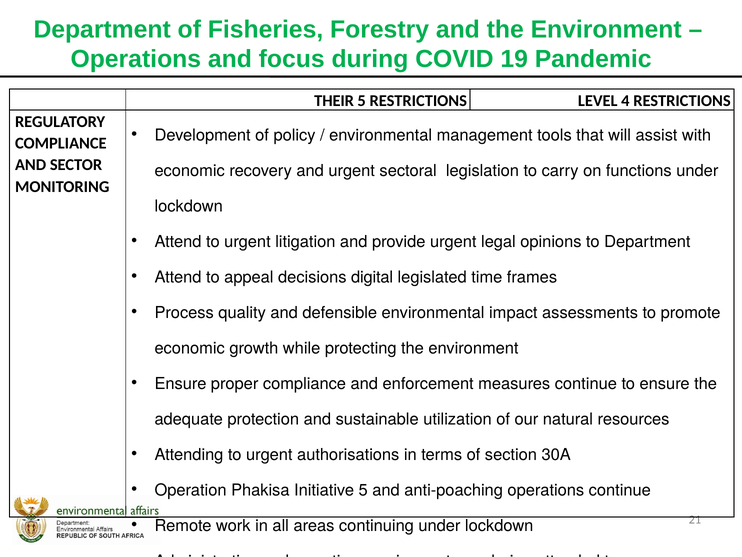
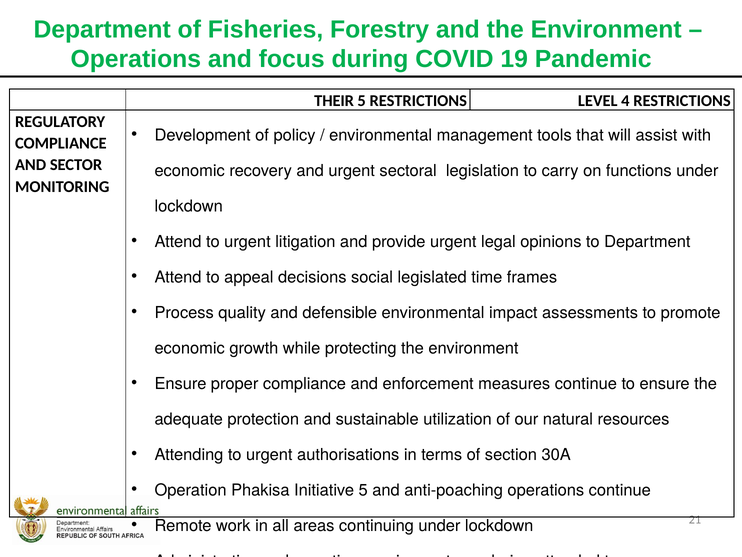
digital: digital -> social (372, 277)
